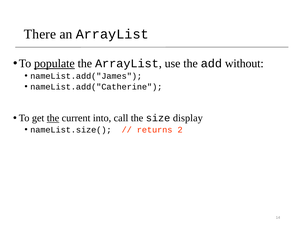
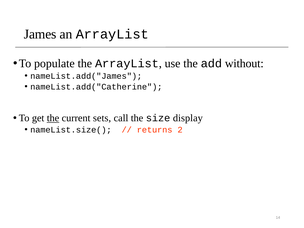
There: There -> James (40, 34)
populate underline: present -> none (54, 63)
into: into -> sets (102, 118)
